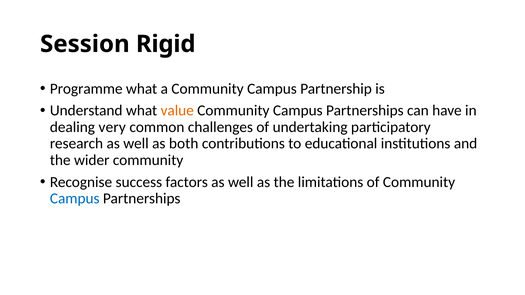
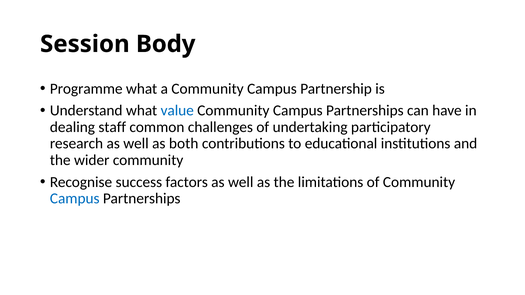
Rigid: Rigid -> Body (166, 44)
value colour: orange -> blue (177, 111)
very: very -> staff (112, 127)
